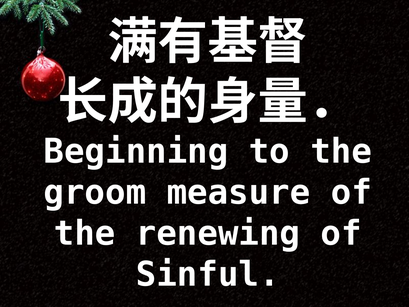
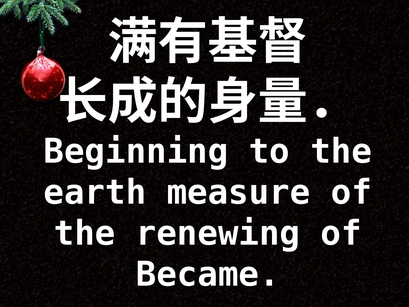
groom: groom -> earth (95, 192)
Sinful: Sinful -> Became (208, 274)
